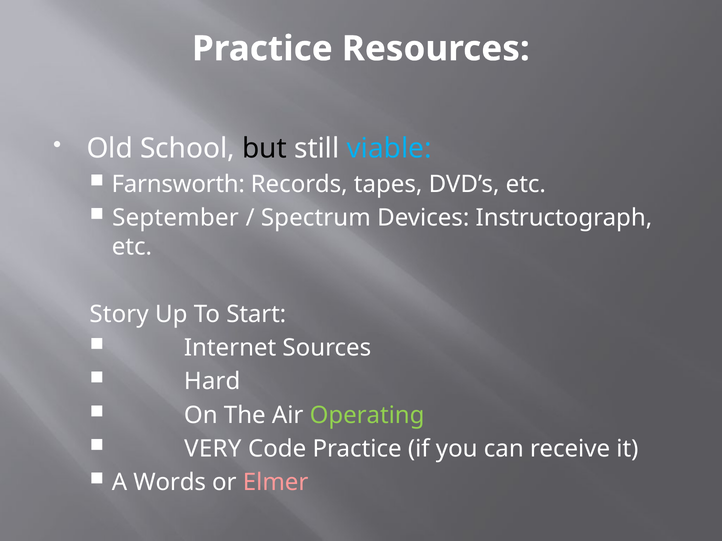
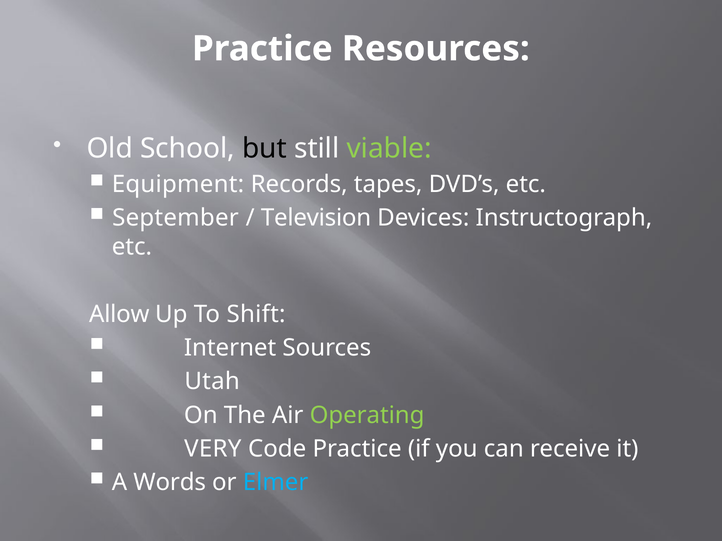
viable colour: light blue -> light green (389, 149)
Farnsworth: Farnsworth -> Equipment (178, 185)
Spectrum: Spectrum -> Television (316, 218)
Story: Story -> Allow (119, 314)
Start: Start -> Shift (256, 314)
Hard: Hard -> Utah (212, 382)
Elmer colour: pink -> light blue (276, 483)
